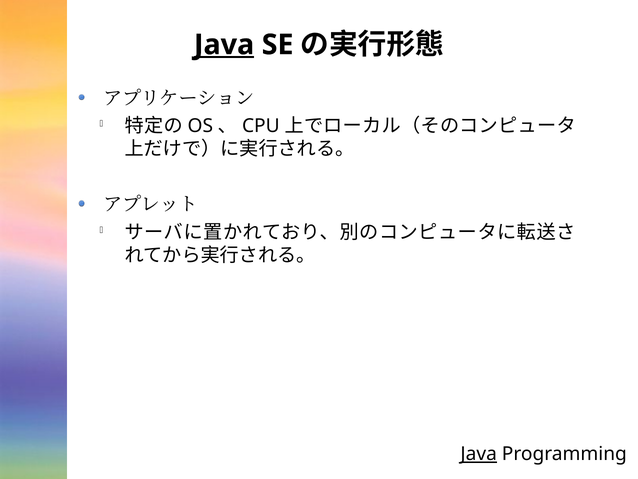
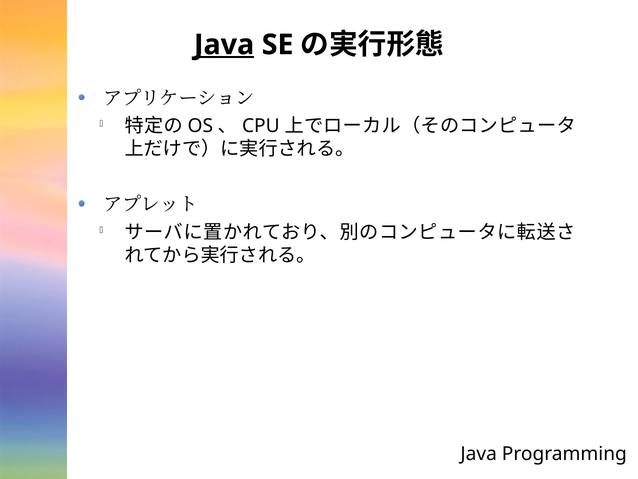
Java underline: present -> none (479, 454)
